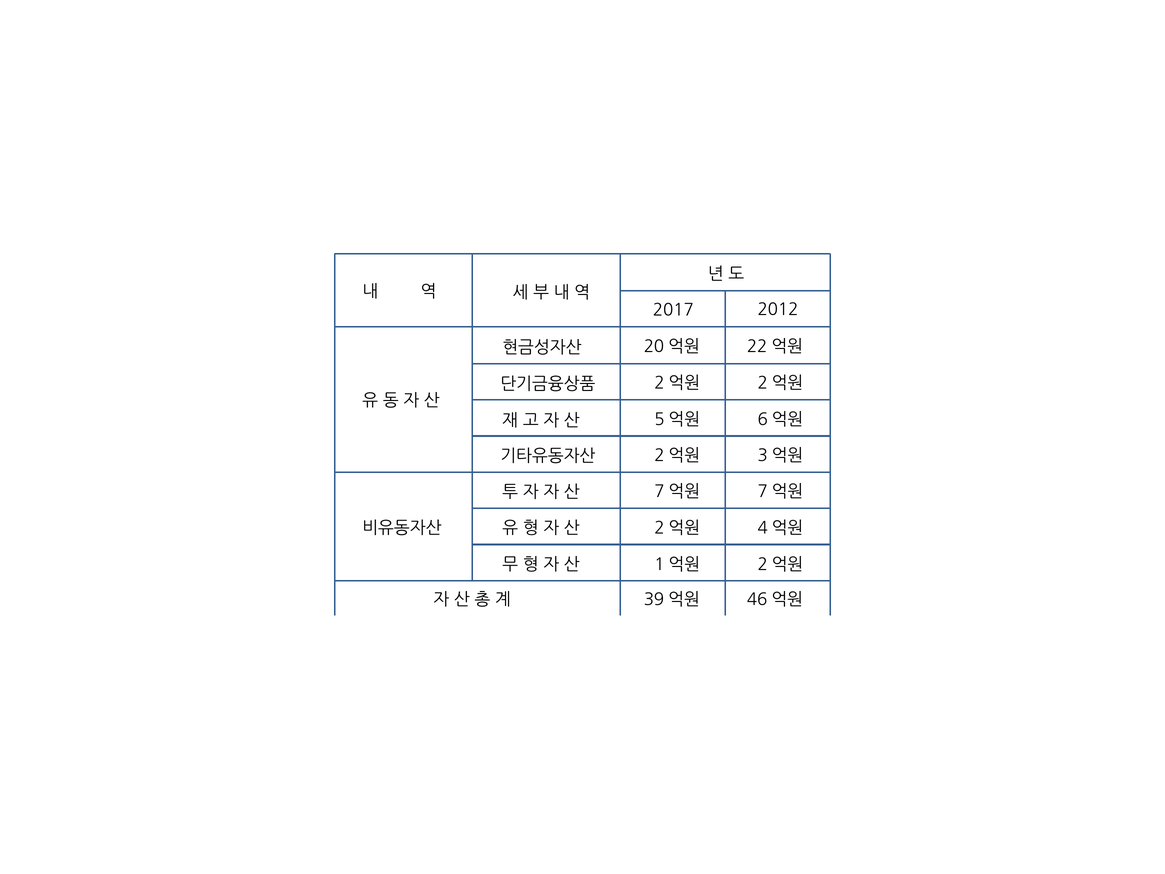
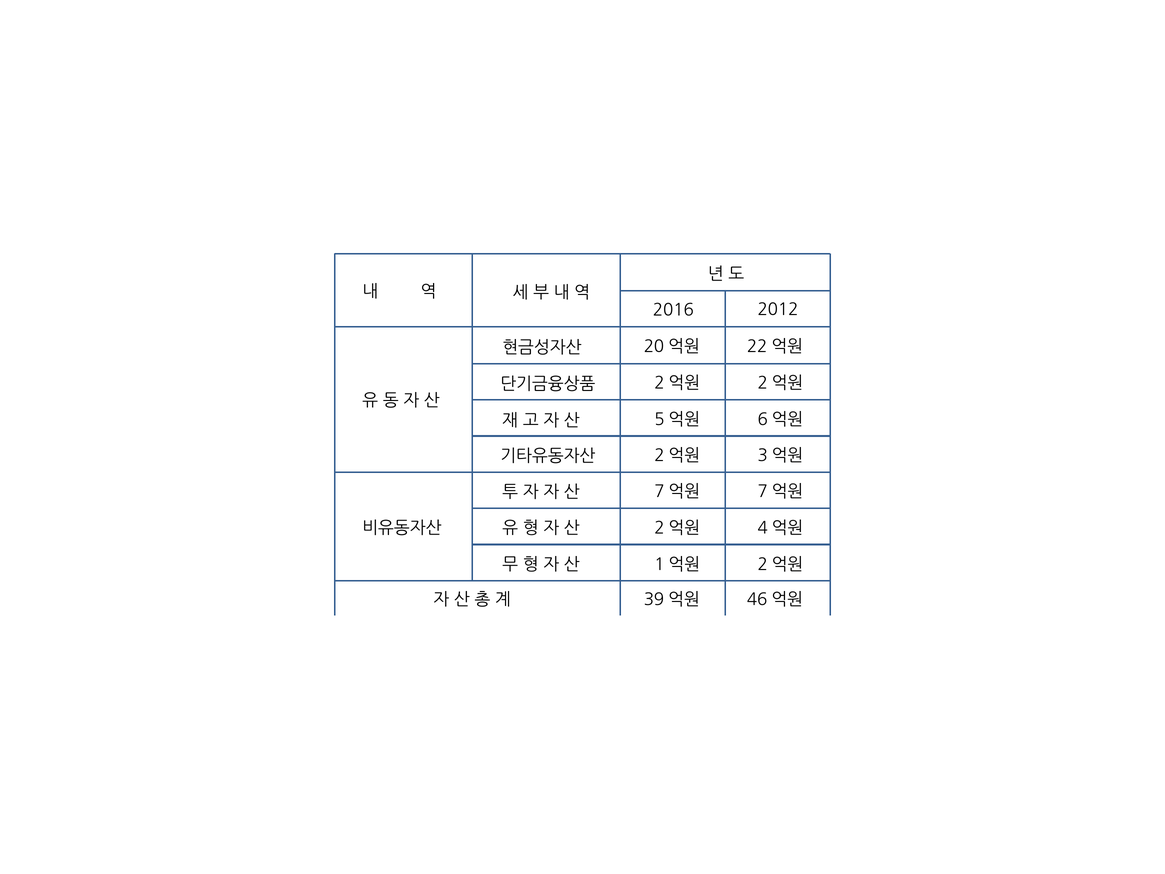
2017: 2017 -> 2016 (673, 310)
